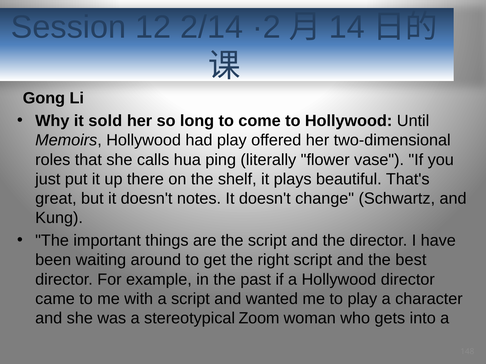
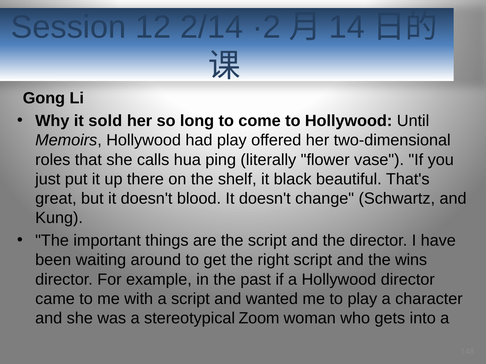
plays: plays -> black (293, 179)
notes: notes -> blood (199, 199)
best: best -> wins (411, 260)
